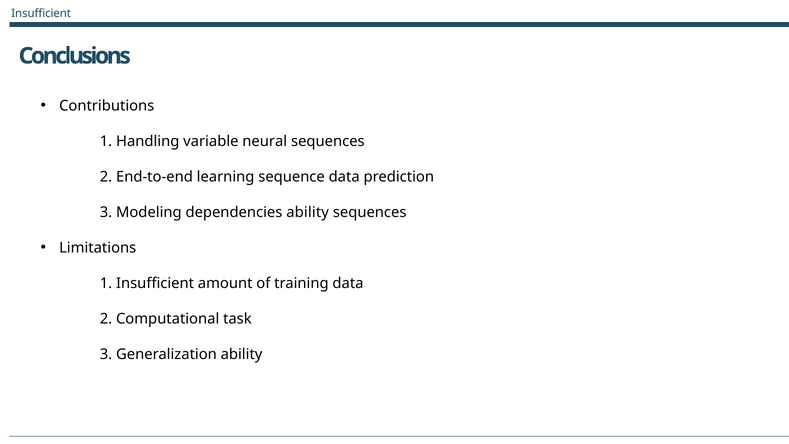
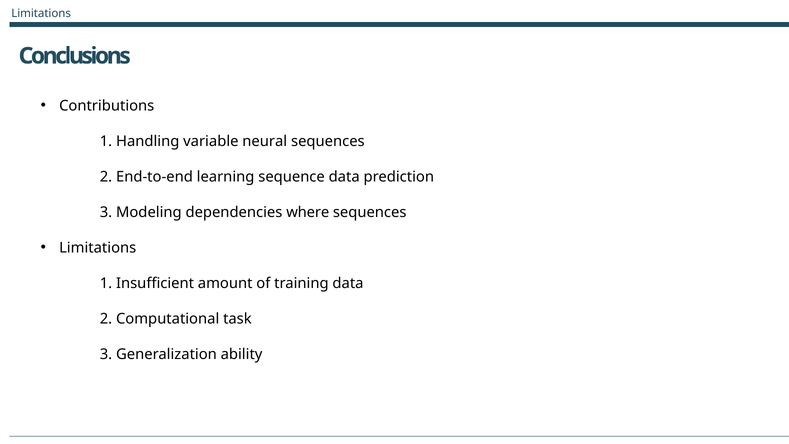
Insufficient: Insufficient -> Limitations (41, 13)
dependencies ability: ability -> where (308, 212)
